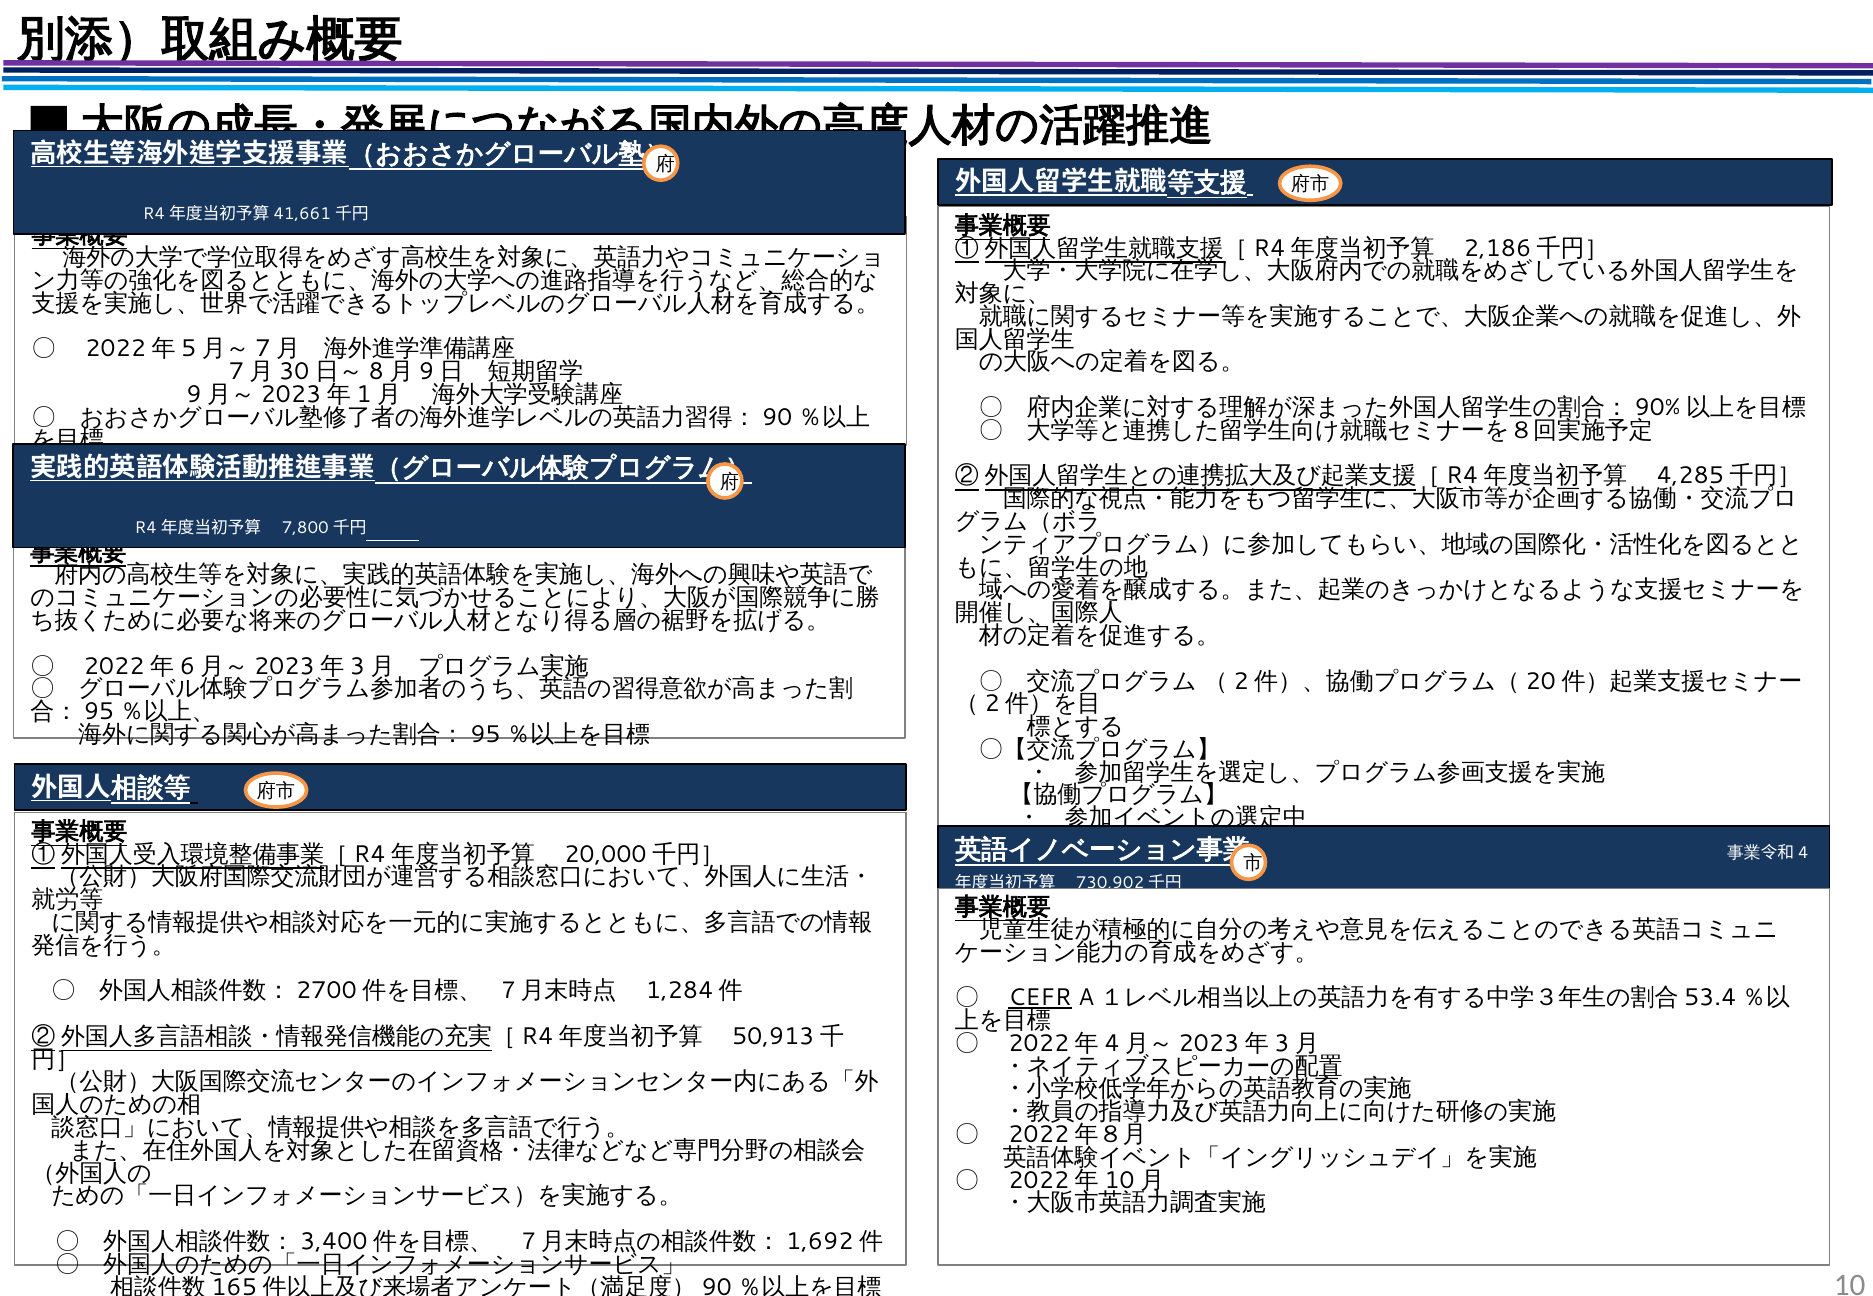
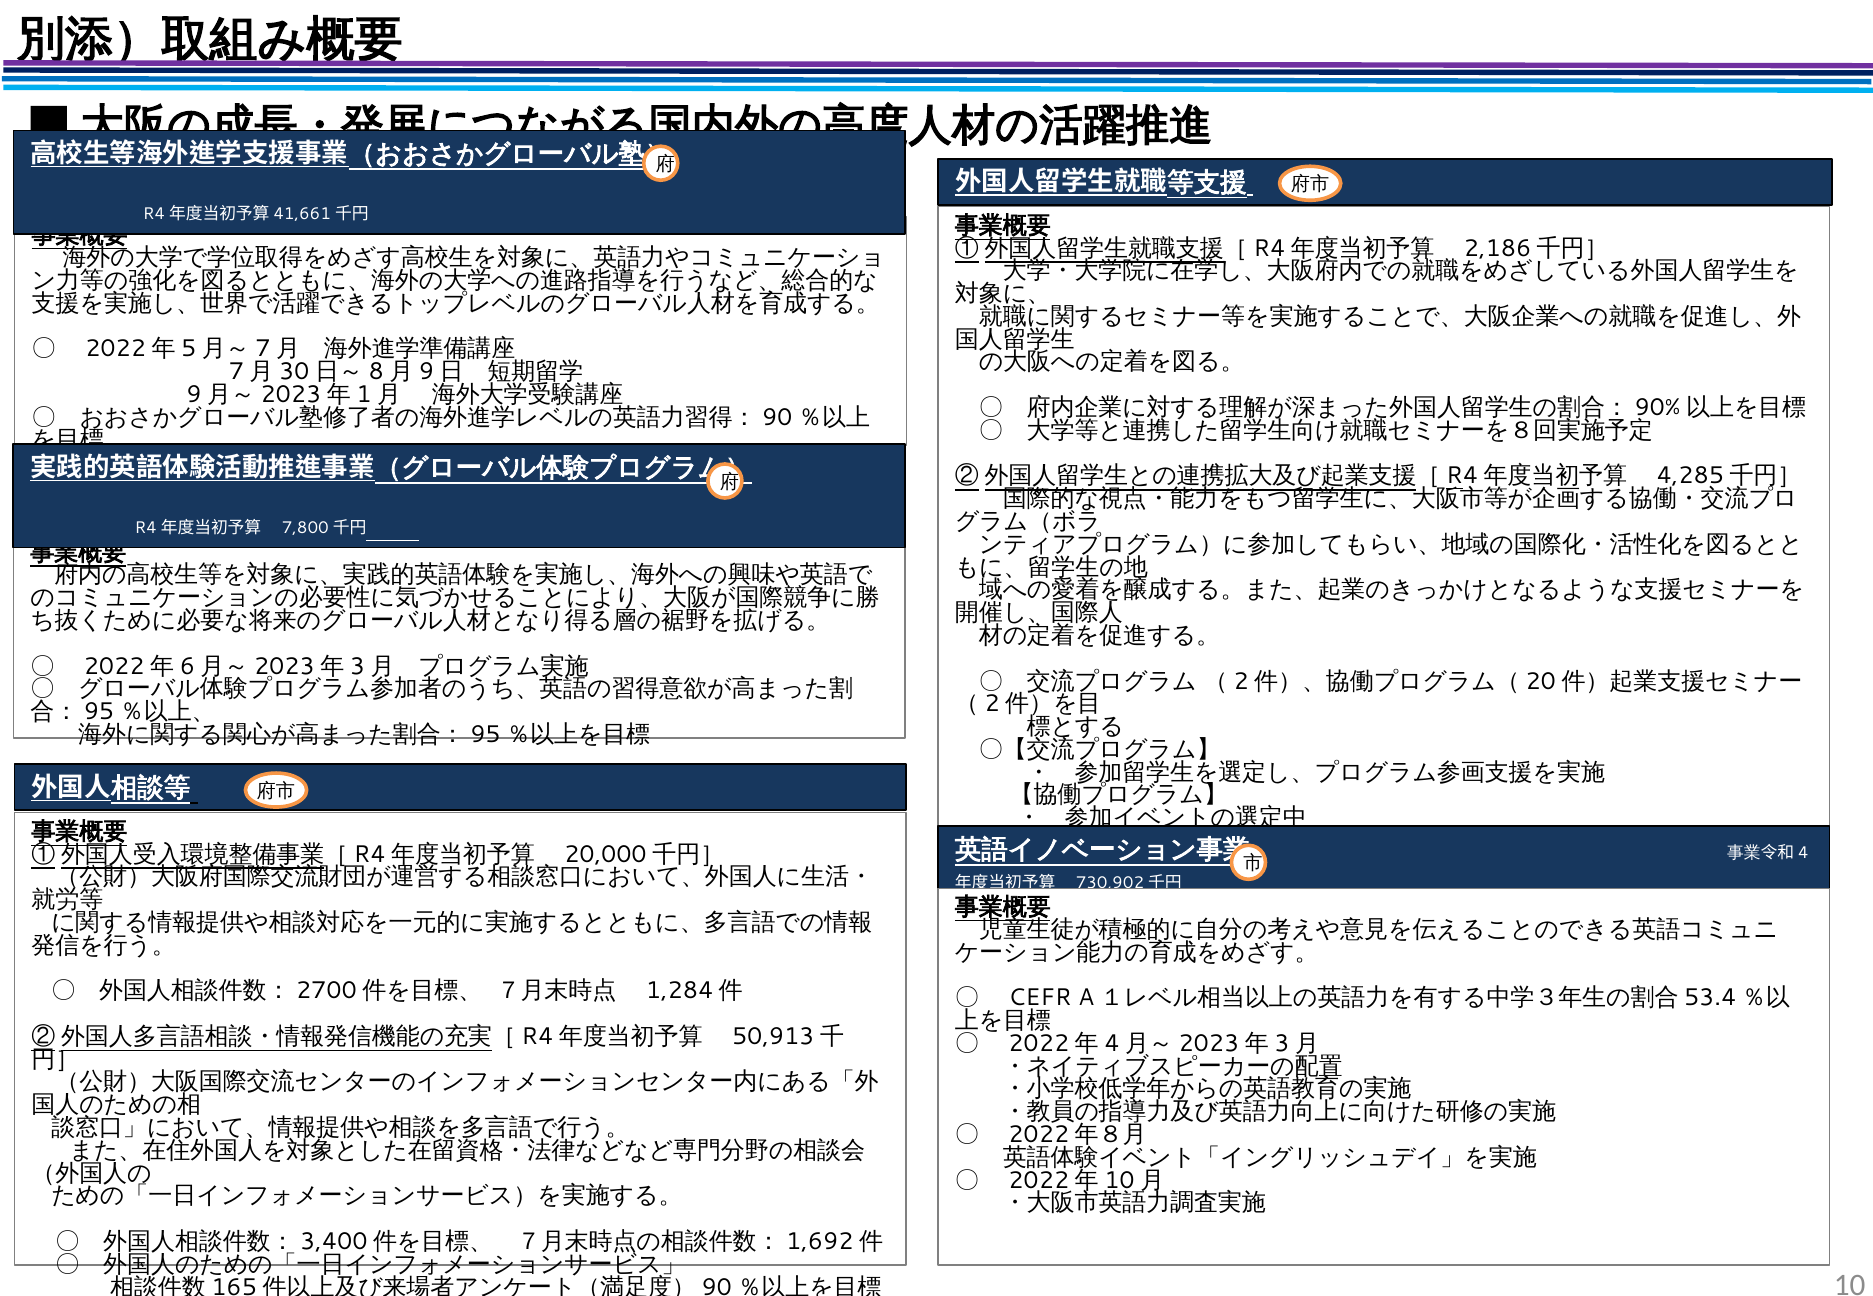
CEFR underline: present -> none (1040, 998)
